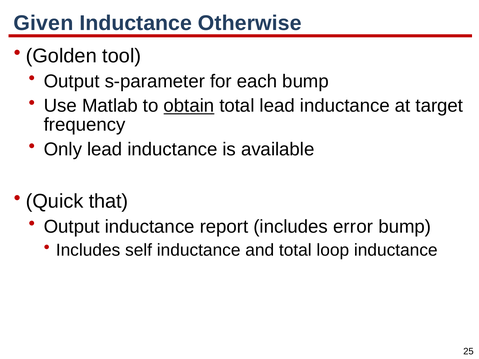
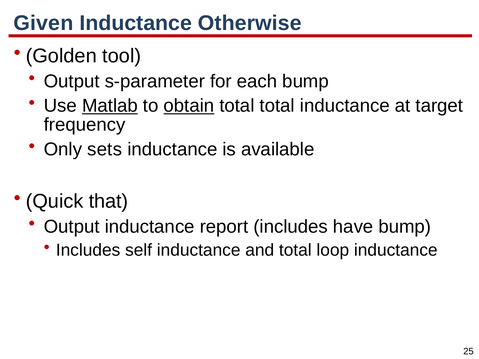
Matlab underline: none -> present (110, 106)
total lead: lead -> total (277, 106)
Only lead: lead -> sets (105, 150)
error: error -> have (353, 227)
